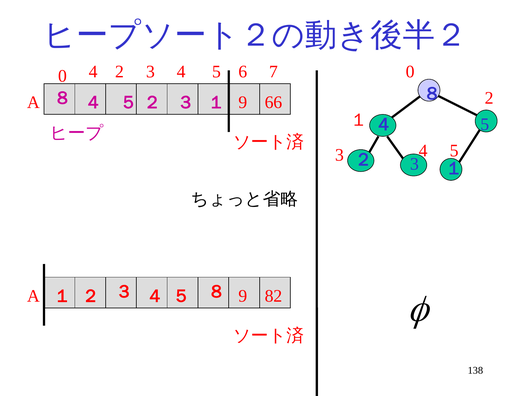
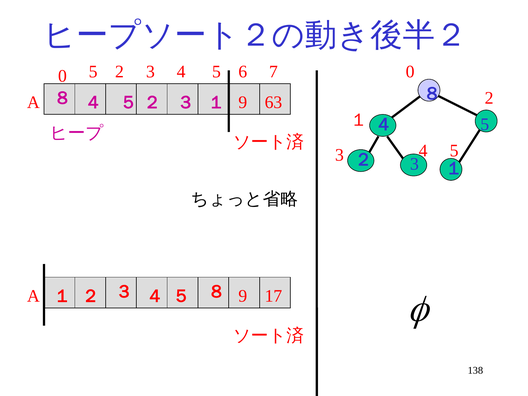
0 4: 4 -> 5 (93, 72)
66: 66 -> 63 (274, 102)
82: 82 -> 17 (274, 296)
